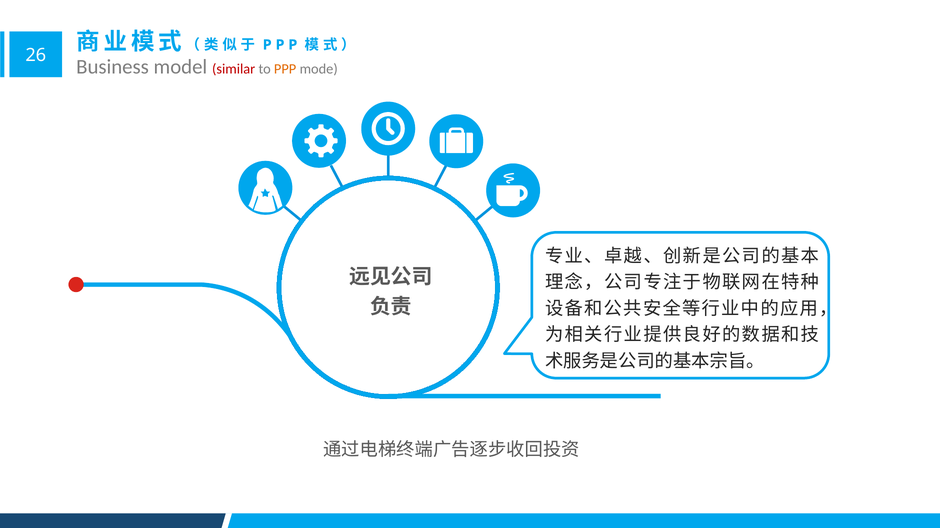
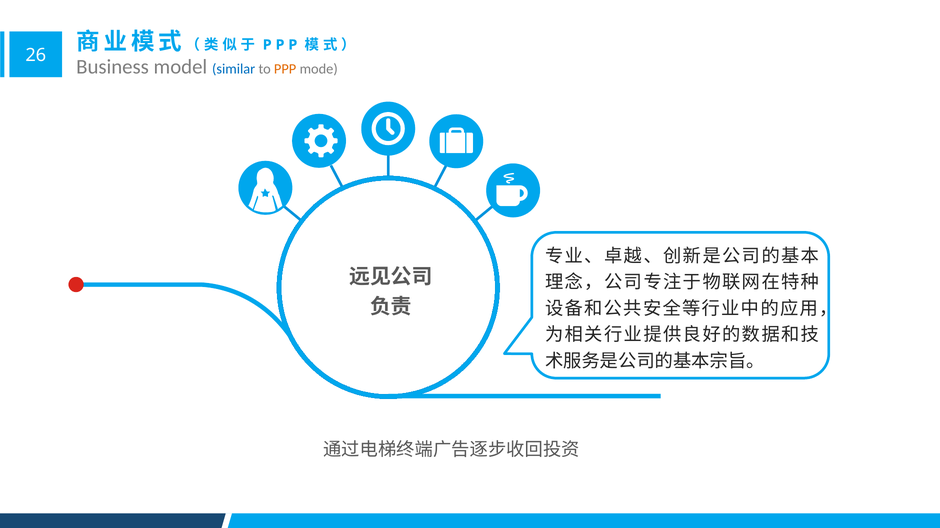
similar colour: red -> blue (234, 69)
